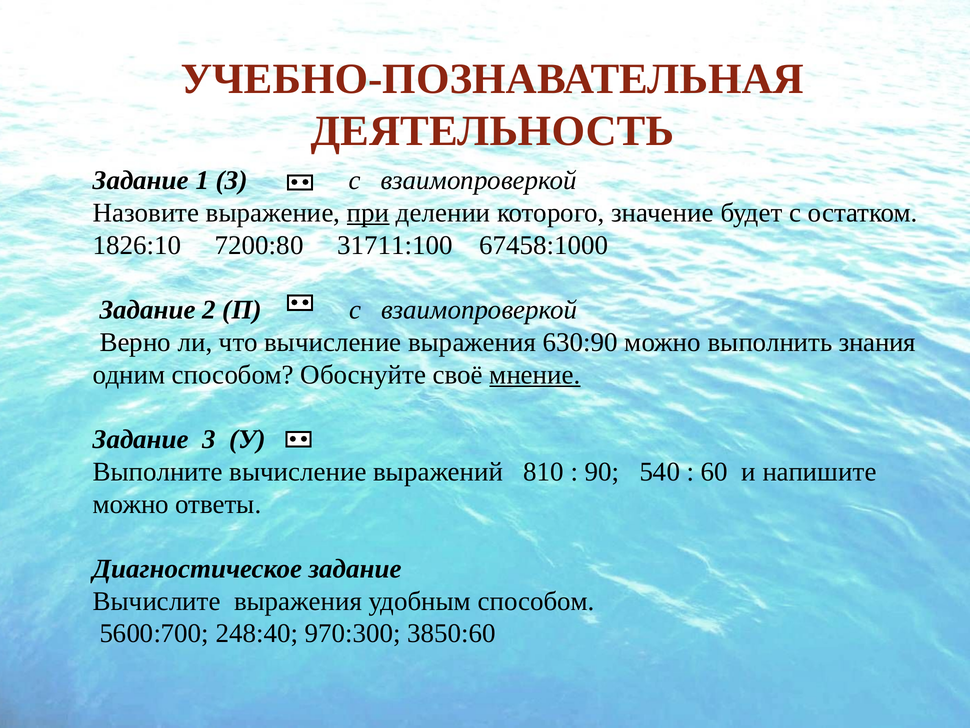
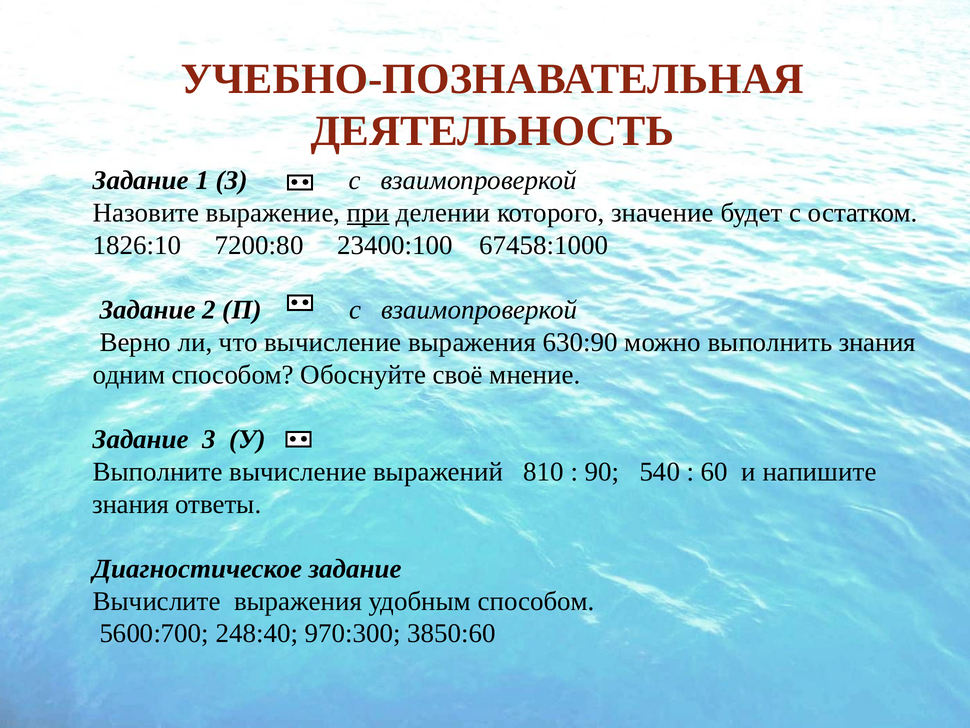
31711:100: 31711:100 -> 23400:100 (395, 245)
мнение underline: present -> none (535, 374)
можно: можно -> знания (131, 504)
